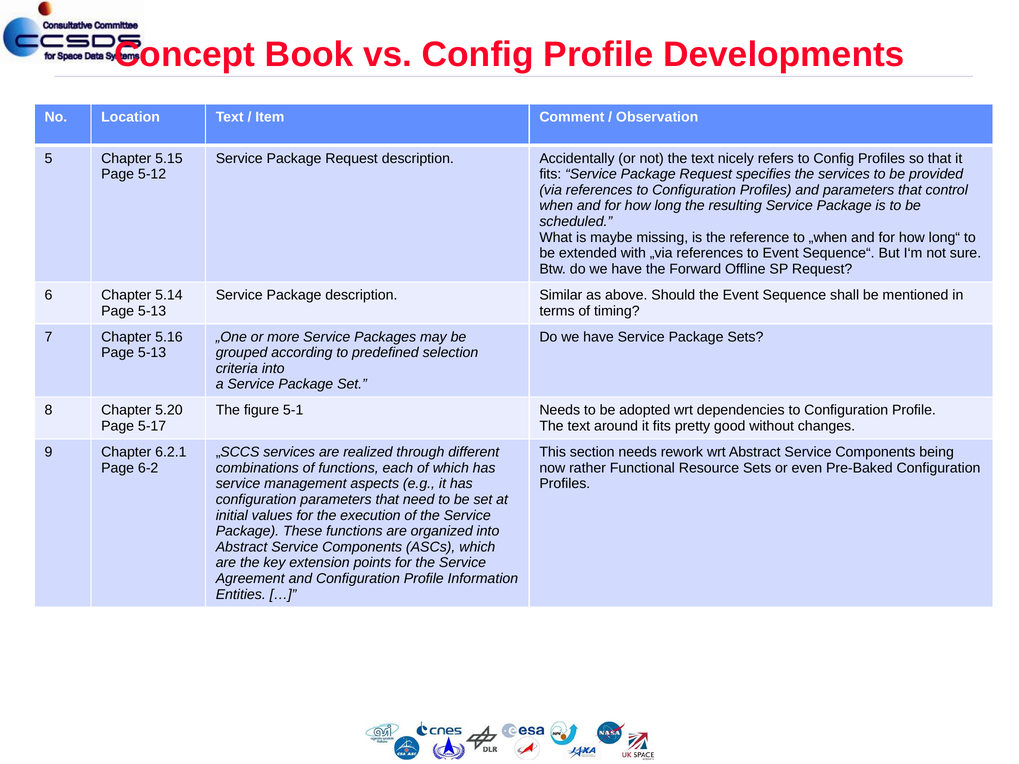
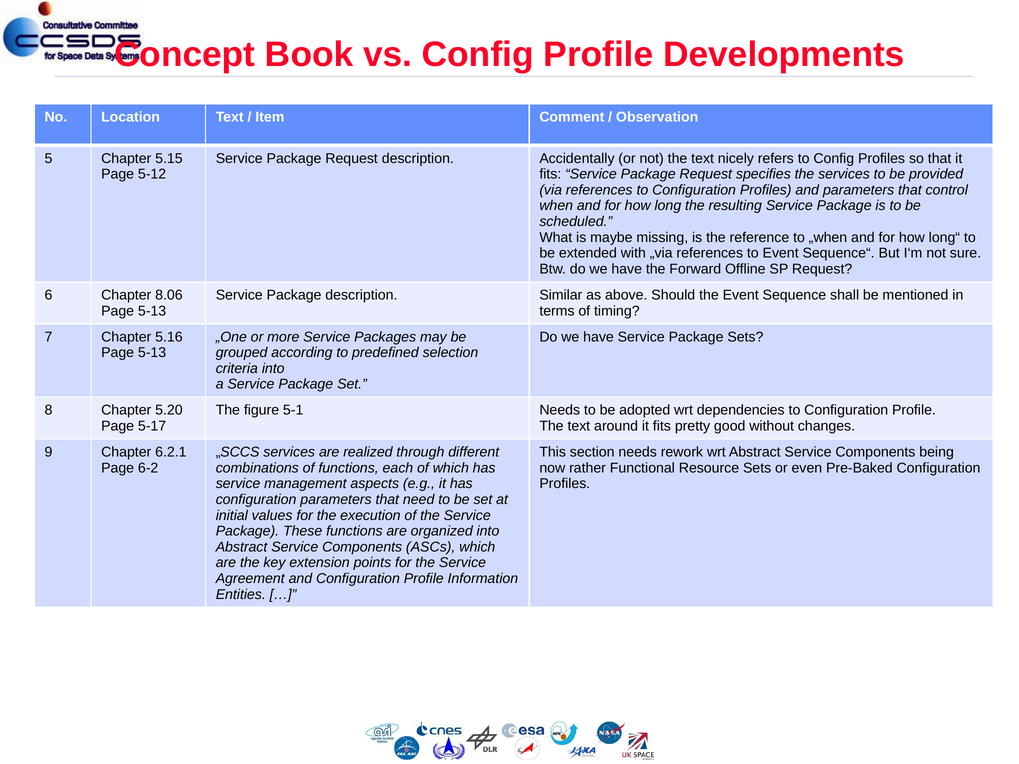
5.14: 5.14 -> 8.06 (169, 295)
